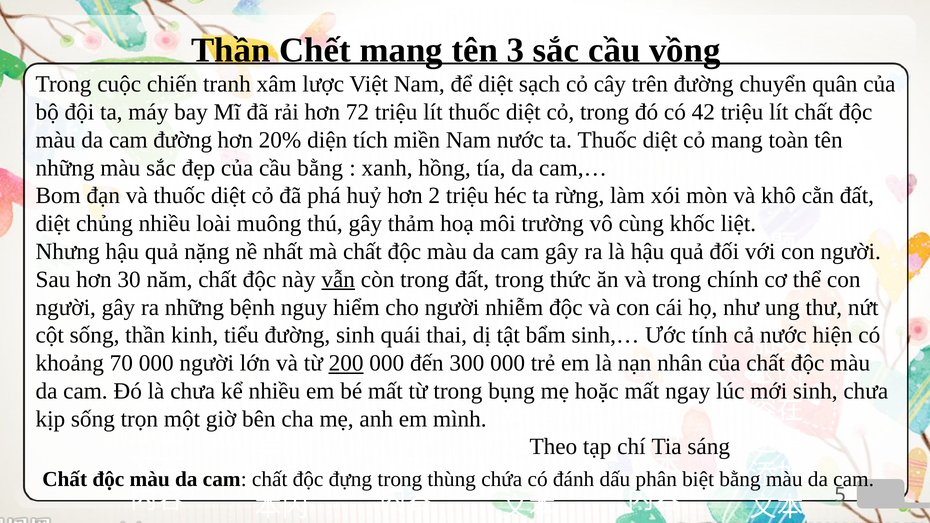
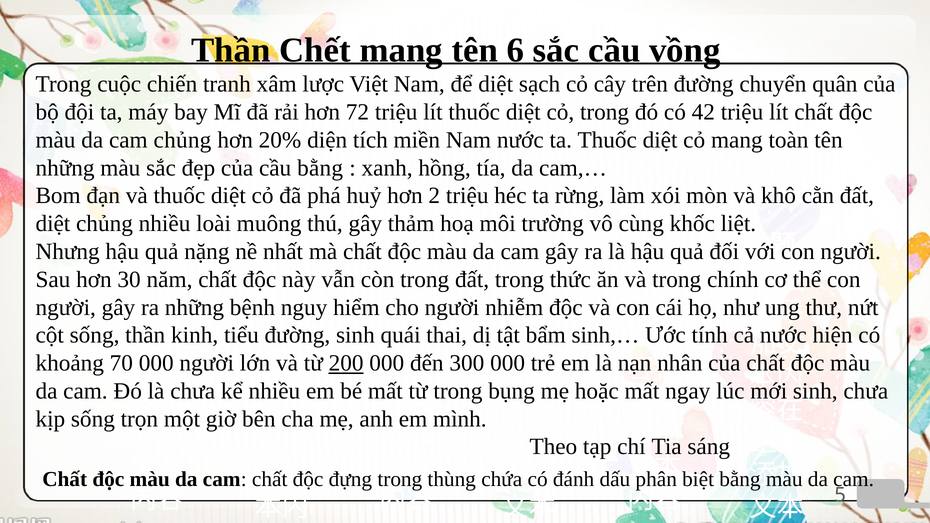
tên 3: 3 -> 6 (515, 50)
cam đường: đường -> chủng (182, 140)
vẫn underline: present -> none (338, 280)
